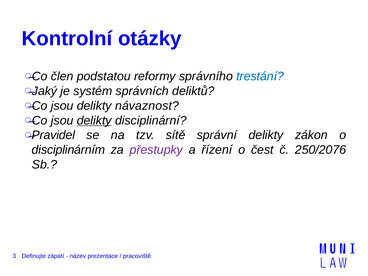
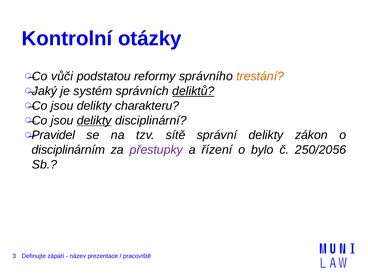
člen: člen -> vůči (62, 76)
trestání colour: blue -> orange (260, 76)
deliktů underline: none -> present (193, 91)
návaznost: návaznost -> charakteru (147, 106)
čest: čest -> bylo (262, 150)
250/2076: 250/2076 -> 250/2056 (321, 150)
